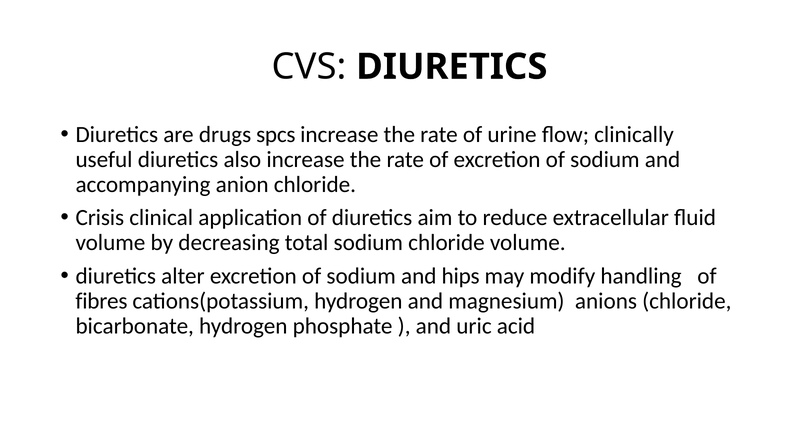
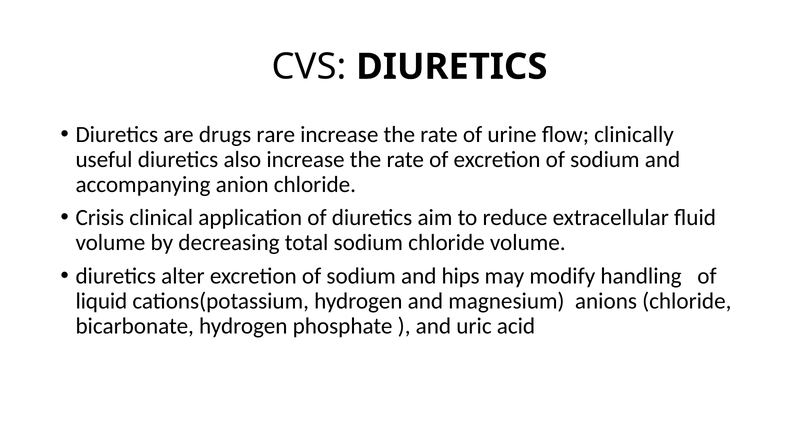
spcs: spcs -> rare (276, 134)
fibres: fibres -> liquid (101, 301)
